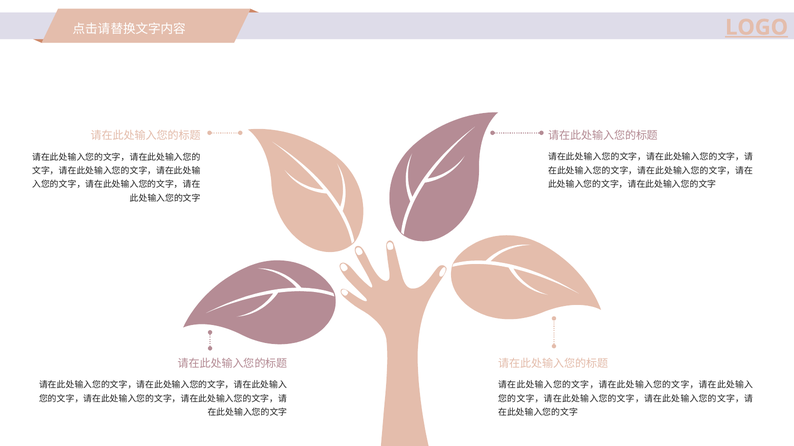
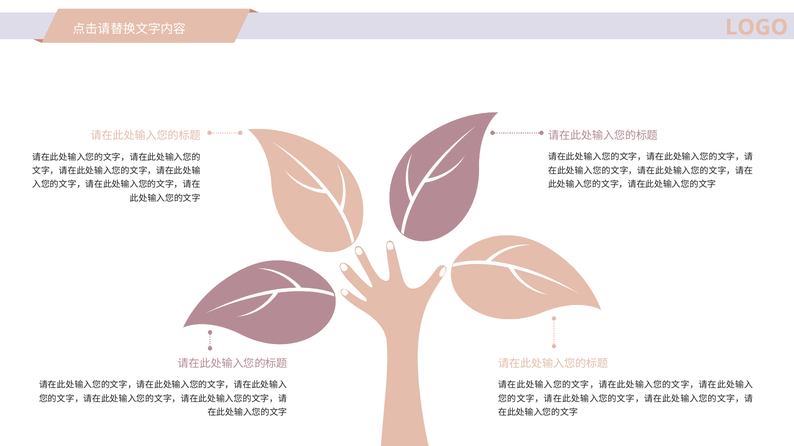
LOGO underline: present -> none (757, 27)
